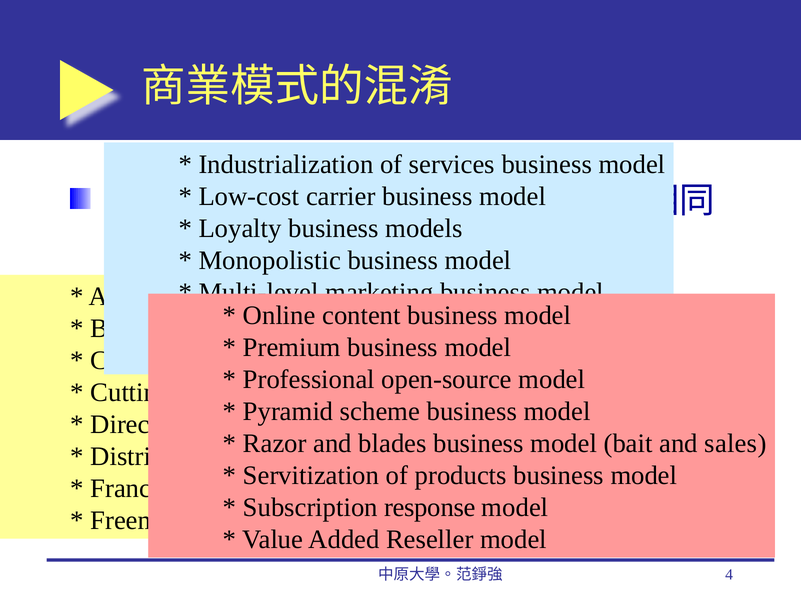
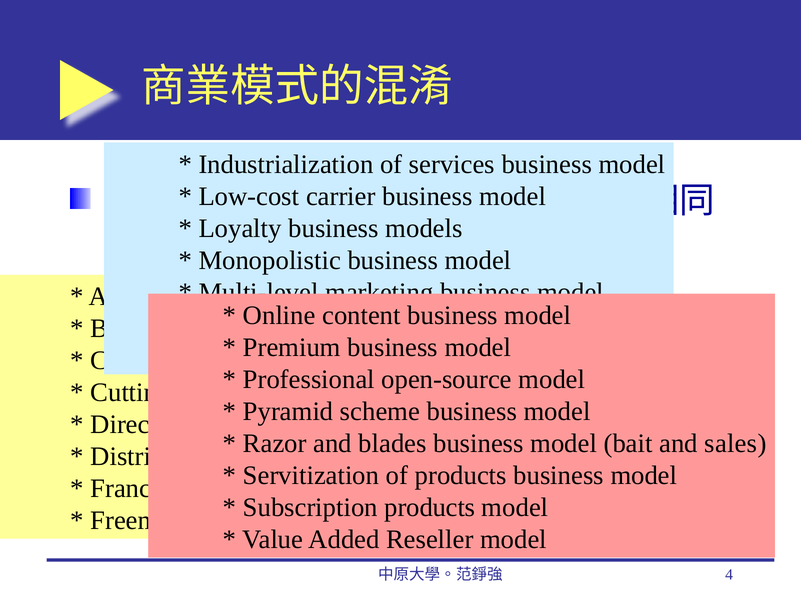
response: response -> products (430, 508)
